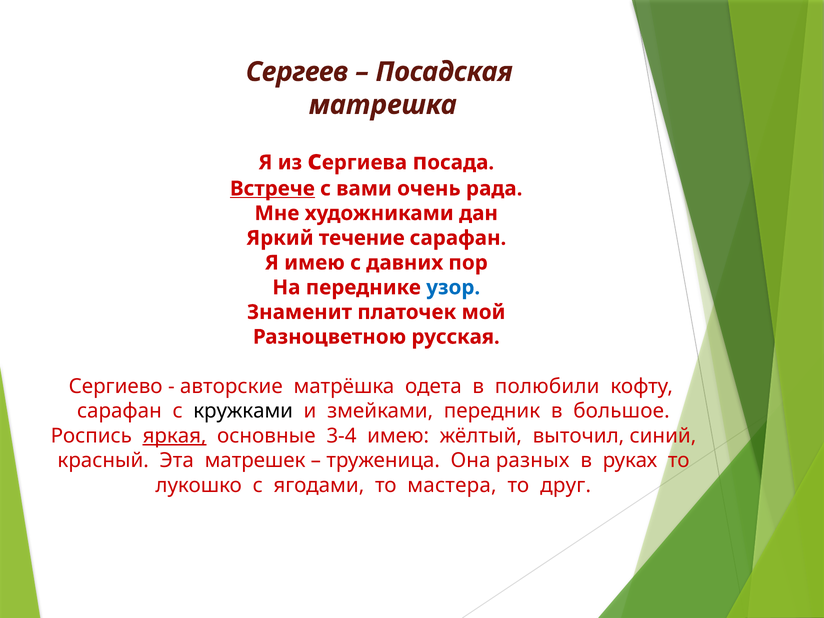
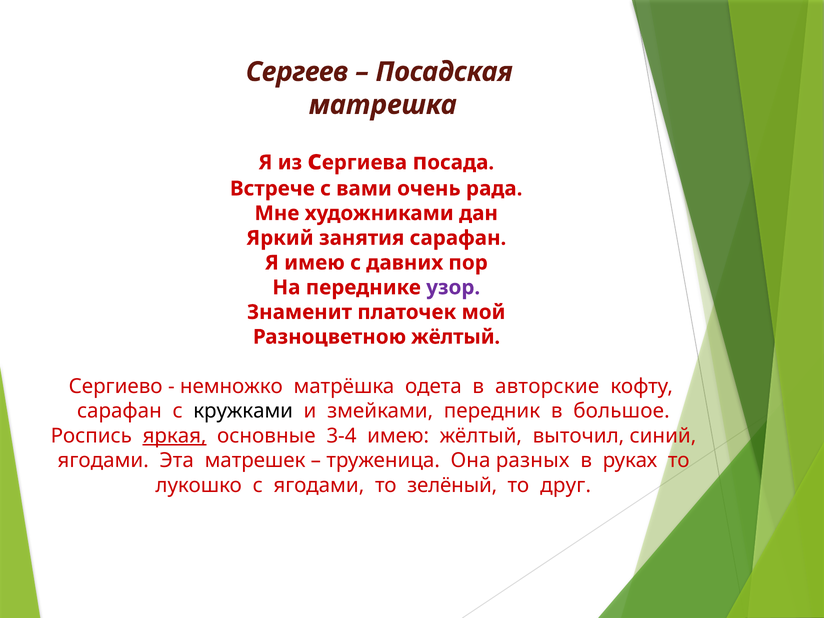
Встрече underline: present -> none (272, 189)
течение: течение -> занятия (362, 238)
узор colour: blue -> purple (453, 287)
Разноцветною русская: русская -> жёлтый (456, 337)
авторские: авторские -> немножко (231, 386)
полюбили: полюбили -> авторские (547, 386)
красный: красный -> ягодами (103, 461)
мастера: мастера -> зелёный (452, 485)
